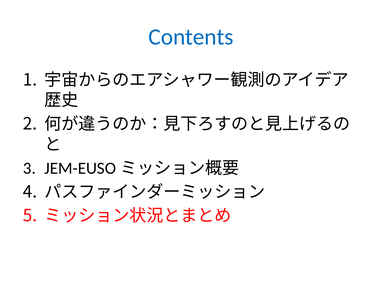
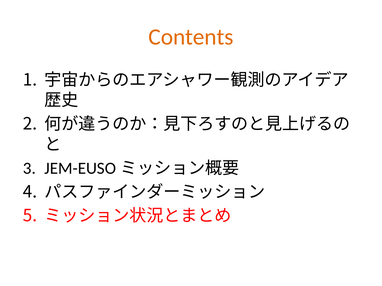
Contents colour: blue -> orange (191, 37)
